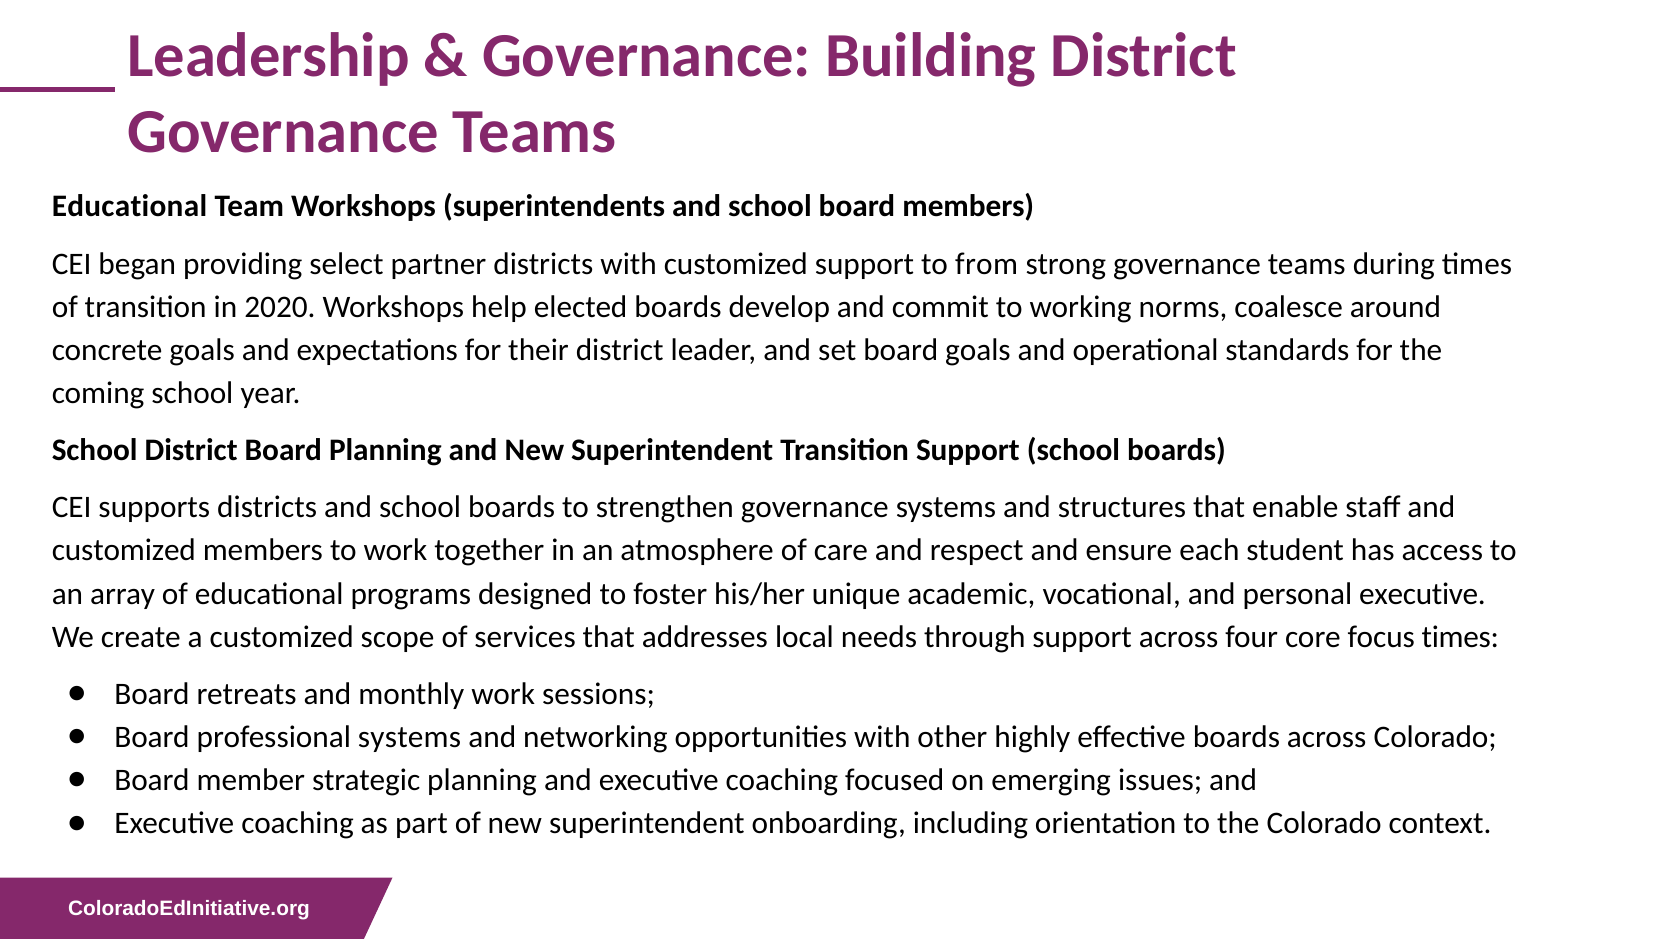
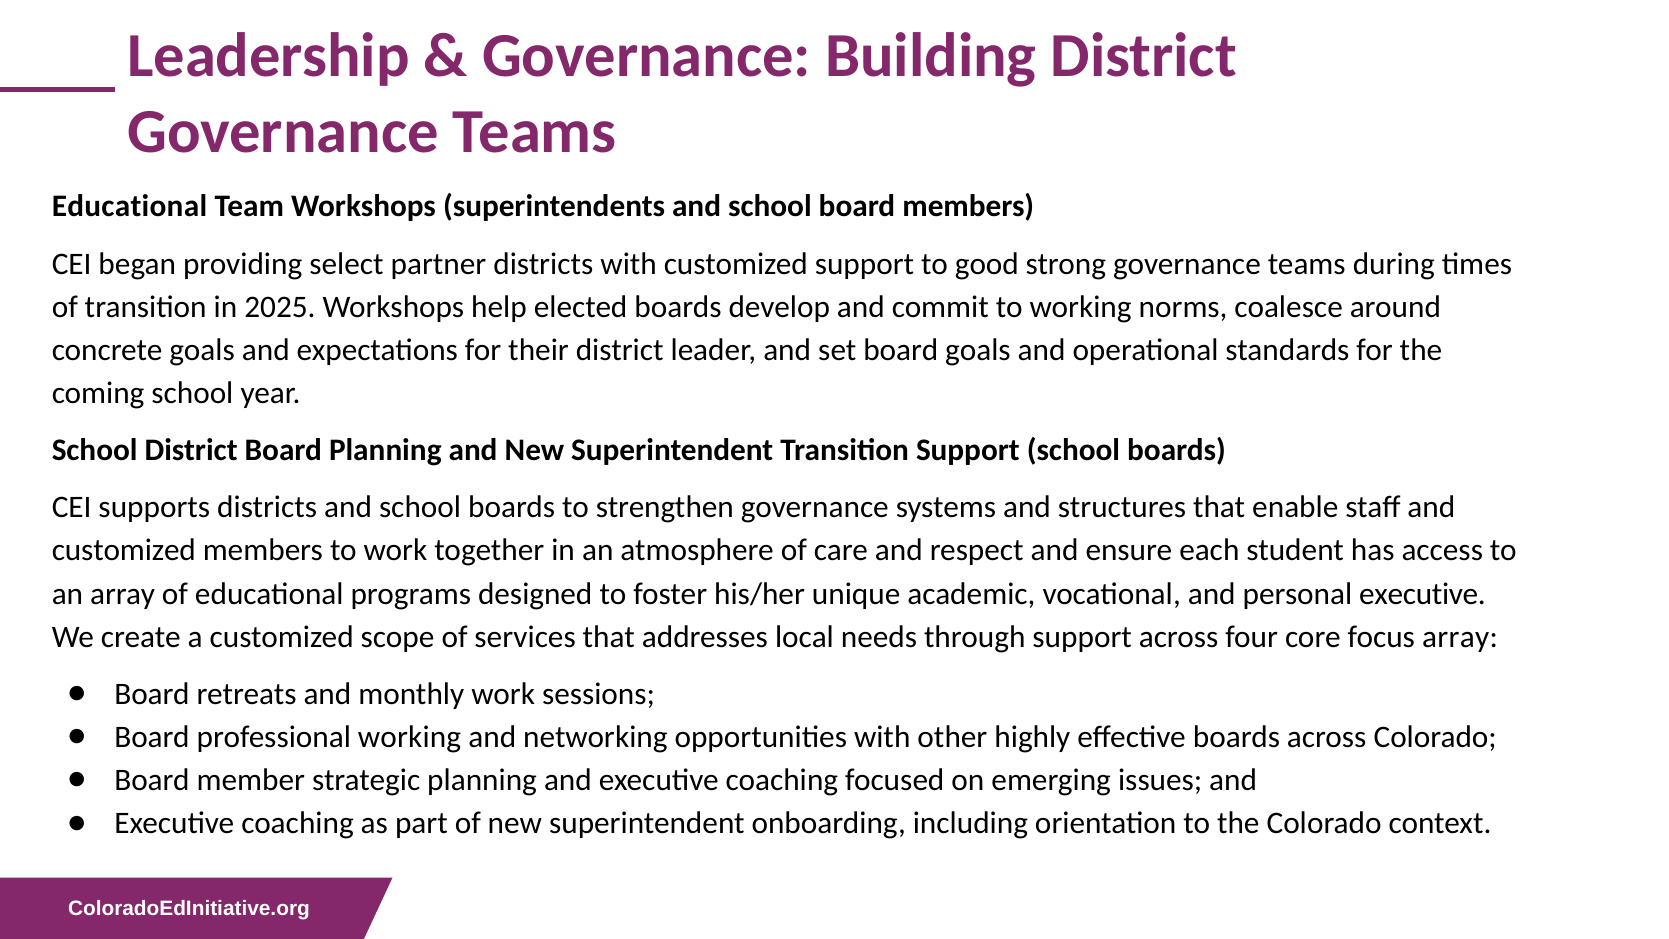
from: from -> good (987, 264)
2020: 2020 -> 2025 (280, 307)
focus times: times -> array (1460, 637)
professional systems: systems -> working (410, 737)
